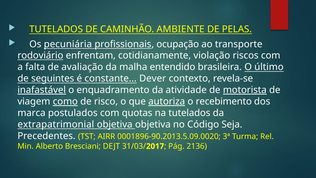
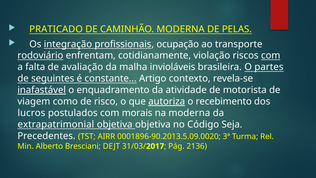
TUTELADOS: TUTELADOS -> PRATICADO (56, 29)
CAMINHÃO AMBIENTE: AMBIENTE -> MODERNA (181, 29)
pecuniária: pecuniária -> integração (68, 44)
com underline: none -> present (271, 56)
entendido: entendido -> invioláveis (173, 67)
último: último -> partes (269, 67)
Dever: Dever -> Artigo (153, 78)
motorista underline: present -> none (245, 90)
como underline: present -> none (65, 101)
marca: marca -> lucros (31, 113)
quotas: quotas -> morais (137, 113)
na tutelados: tutelados -> moderna (189, 113)
